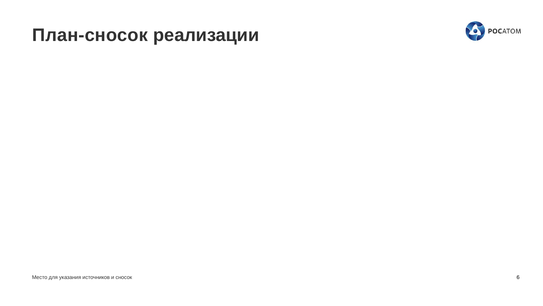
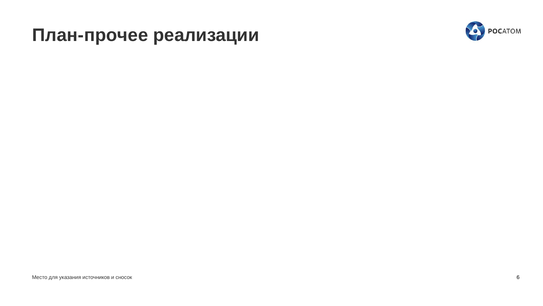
План-сносок: План-сносок -> План-прочее (90, 35)
